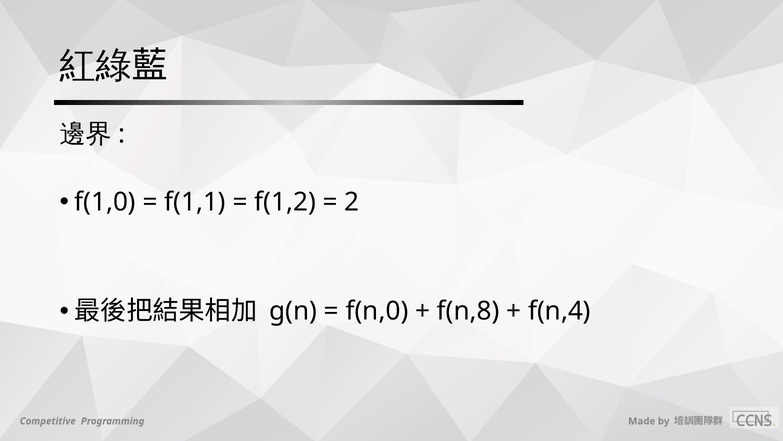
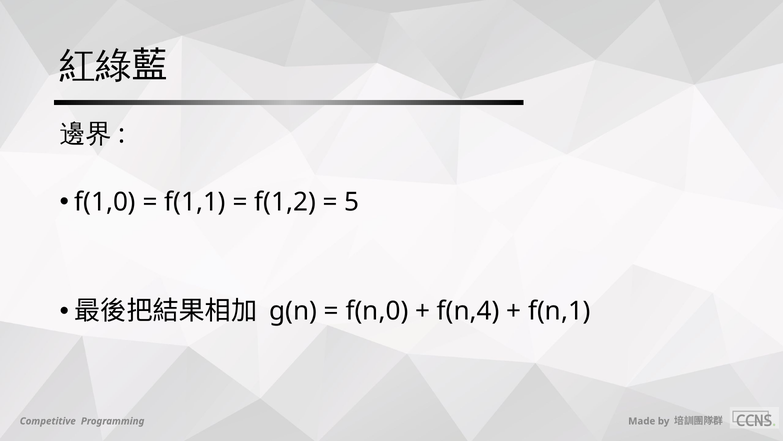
2: 2 -> 5 (352, 202)
f(n,8: f(n,8 -> f(n,4 (468, 311)
f(n,4: f(n,4 -> f(n,1 (559, 311)
